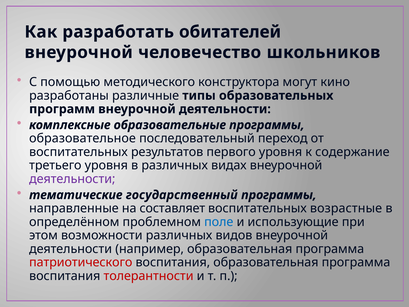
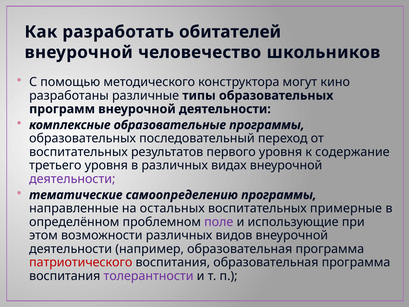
образовательное: образовательное -> образовательных (83, 138)
государственный: государственный -> самоопределению (182, 195)
составляет: составляет -> остальных (172, 208)
возрастные: возрастные -> примерные (346, 208)
поле colour: blue -> purple (219, 222)
толерантности colour: red -> purple (149, 276)
